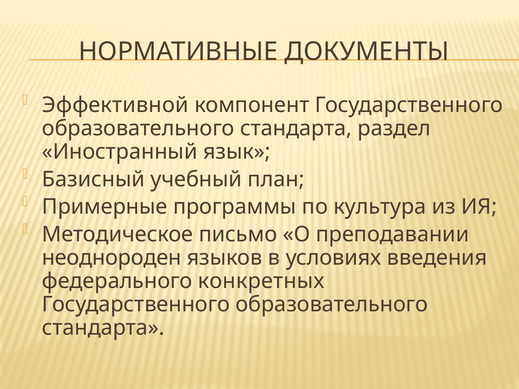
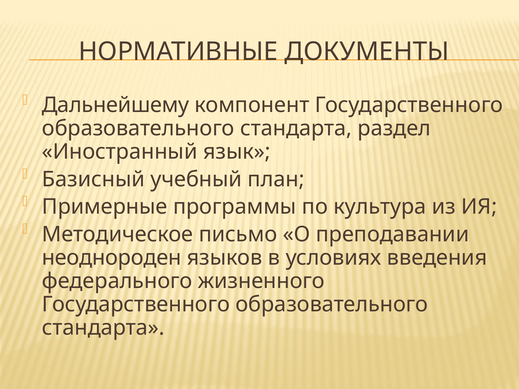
Эффективной: Эффективной -> Дальнейшему (116, 105)
конкретных: конкретных -> жизненного (261, 281)
